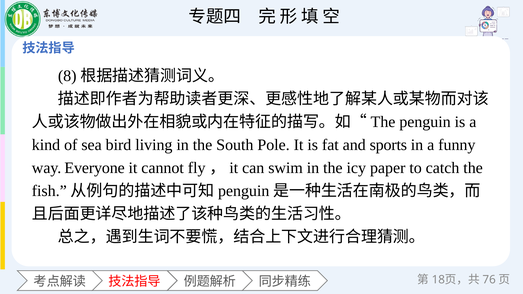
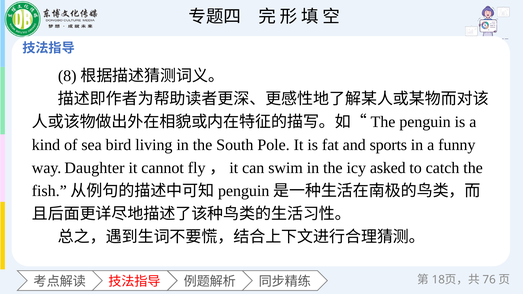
Everyone: Everyone -> Daughter (94, 168)
paper: paper -> asked (388, 168)
